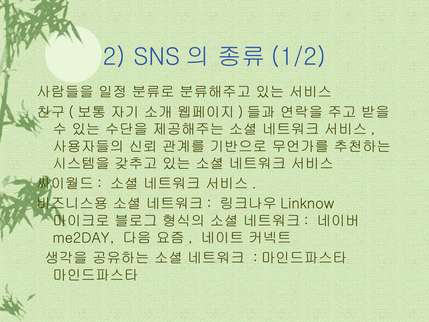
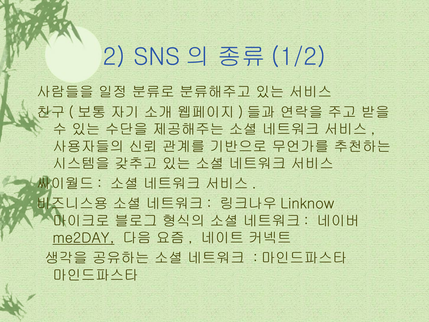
me2DAY underline: none -> present (84, 238)
